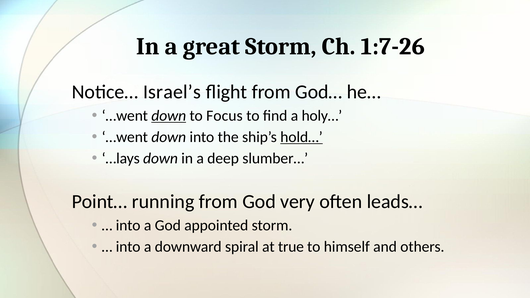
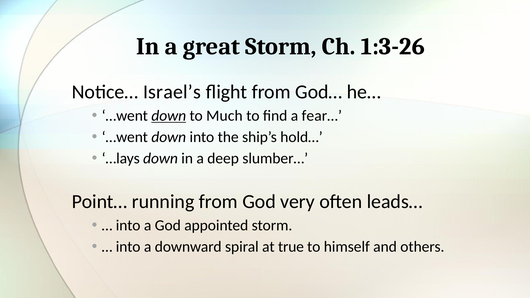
1:7-26: 1:7-26 -> 1:3-26 (393, 46)
Focus: Focus -> Much (224, 116)
holy…: holy… -> fear… (322, 116)
hold… underline: present -> none (301, 137)
